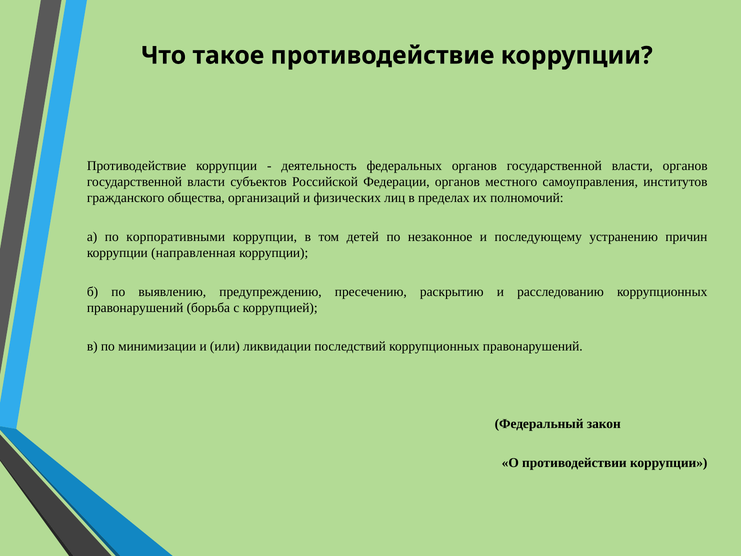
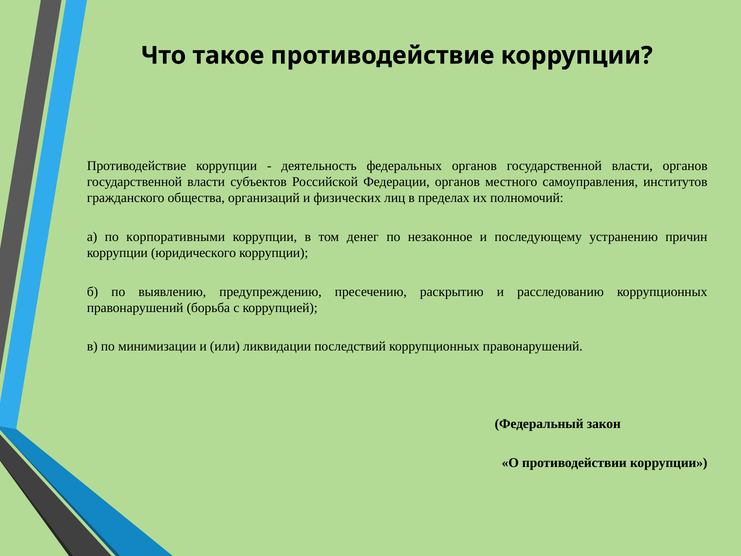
детей: детей -> денег (363, 237)
направленная: направленная -> юридического (194, 253)
